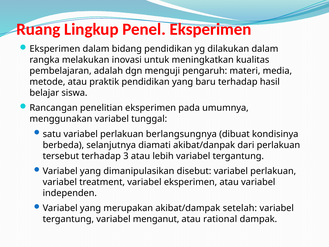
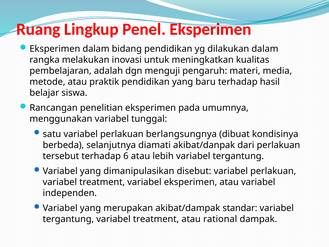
3: 3 -> 6 (126, 156)
setelah: setelah -> standar (240, 208)
tergantung variabel menganut: menganut -> treatment (156, 219)
